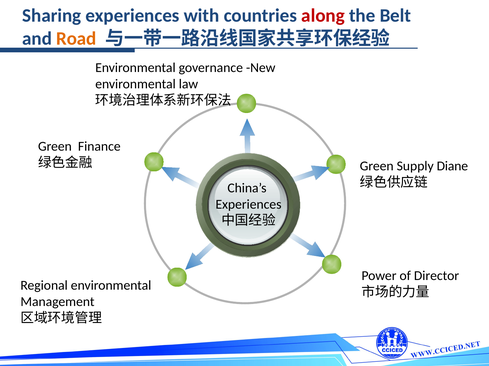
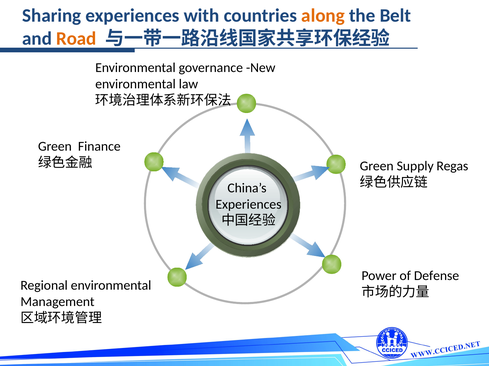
along colour: red -> orange (323, 16)
Diane: Diane -> Regas (452, 166)
Director: Director -> Defense (437, 276)
